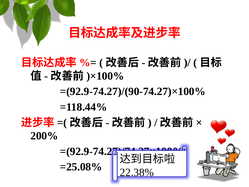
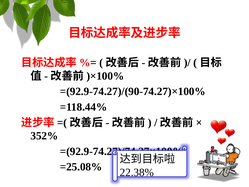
200%: 200% -> 352% (44, 136)
